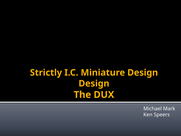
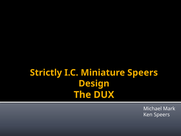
Miniature Design: Design -> Speers (143, 72)
